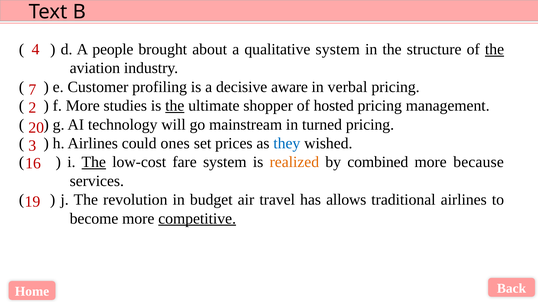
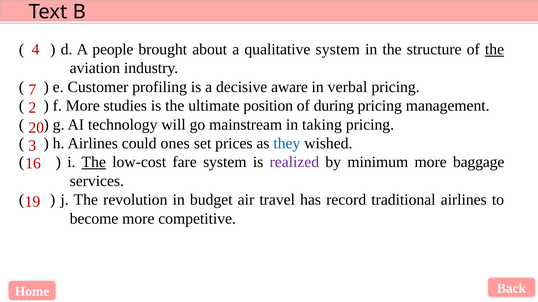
the underline: present -> none (175, 106)
shopper: shopper -> position (268, 106)
hosted: hosted -> during (334, 106)
turned: turned -> taking (322, 125)
realized colour: orange -> purple (294, 162)
combined: combined -> minimum (378, 162)
because: because -> baggage (479, 162)
allows: allows -> record (346, 200)
competitive underline: present -> none (197, 219)
